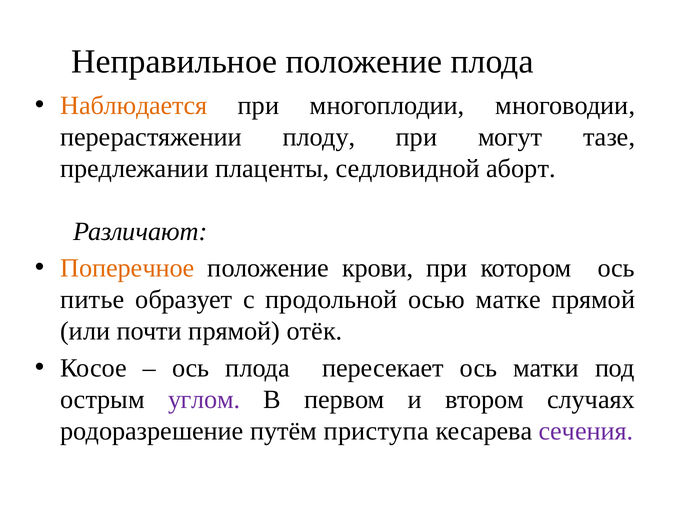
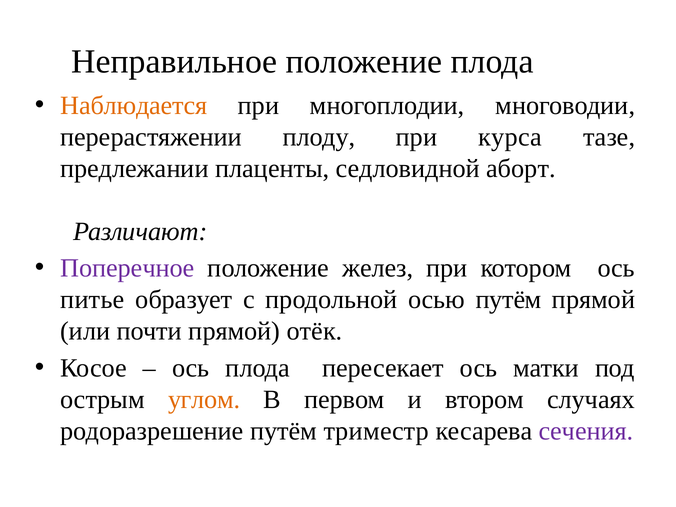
могут: могут -> курса (510, 137)
Поперечное colour: orange -> purple (127, 268)
крови: крови -> желез (378, 268)
осью матке: матке -> путём (509, 300)
углом colour: purple -> orange (204, 399)
приступа: приступа -> триместр (376, 431)
